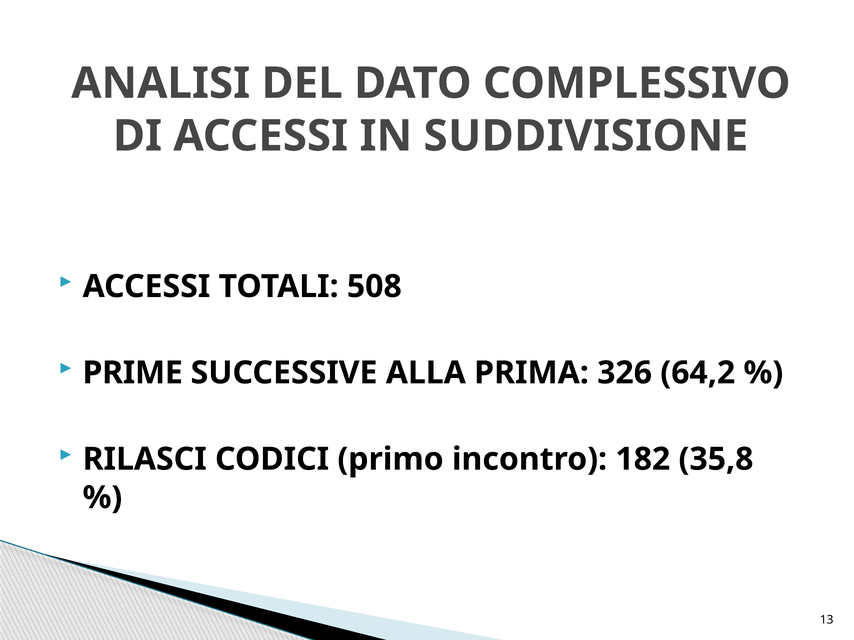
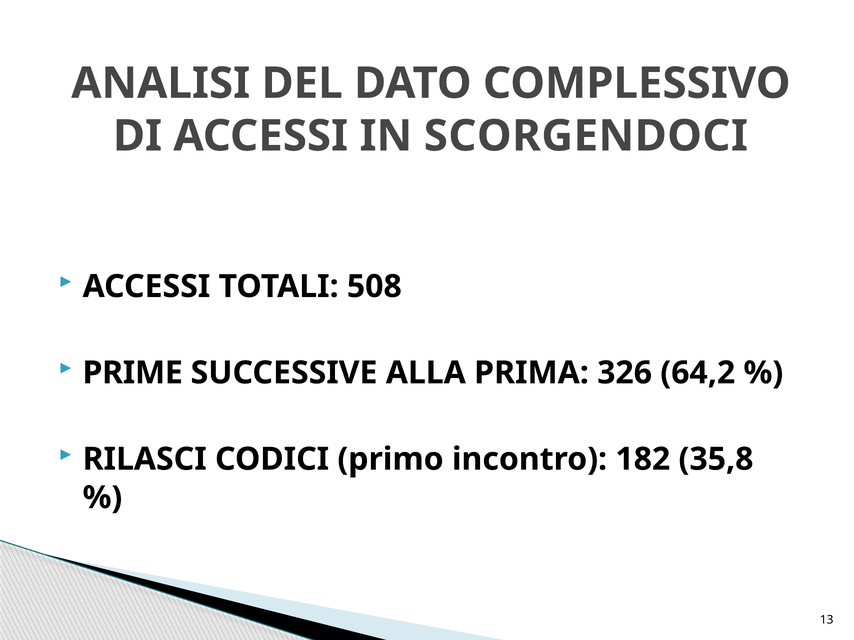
SUDDIVISIONE: SUDDIVISIONE -> SCORGENDOCI (586, 136)
